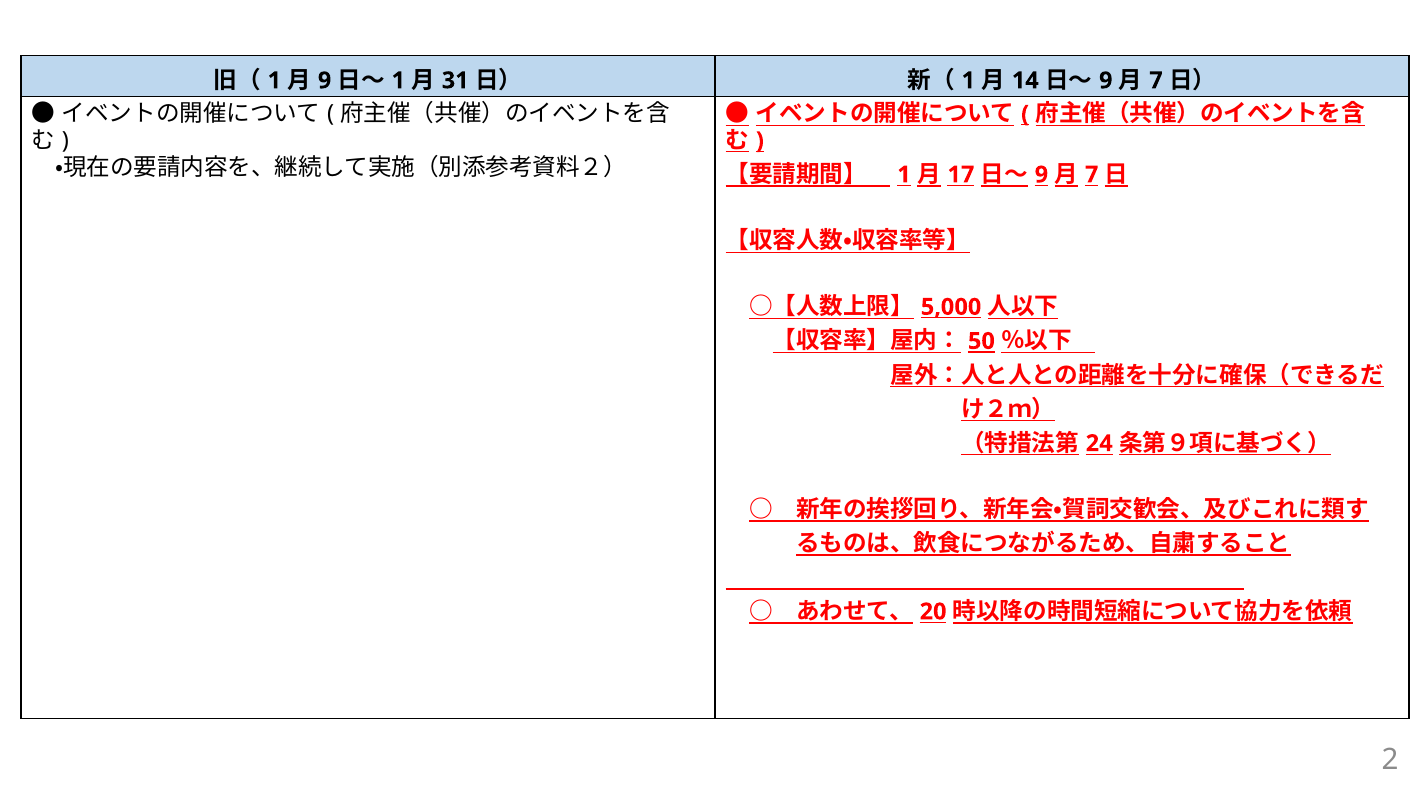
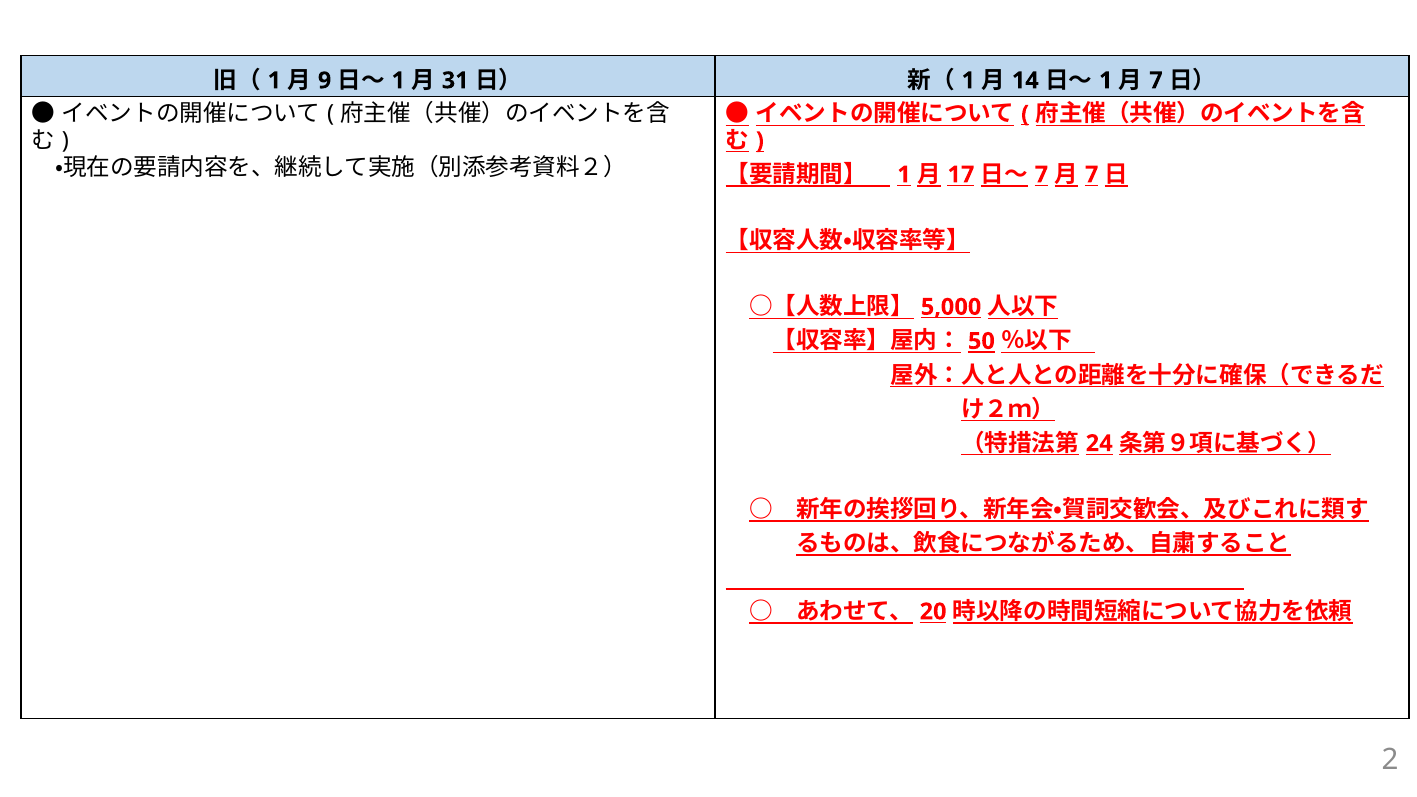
9: 9 -> 1 (1106, 81)
9: 9 -> 7 (1041, 175)
